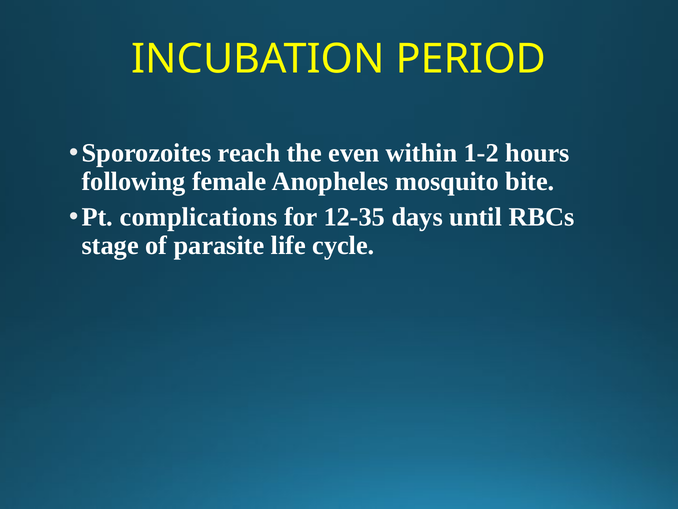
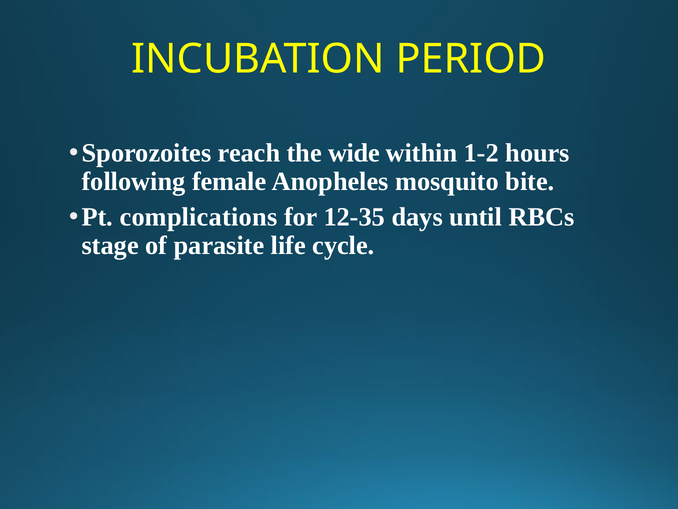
even: even -> wide (354, 153)
